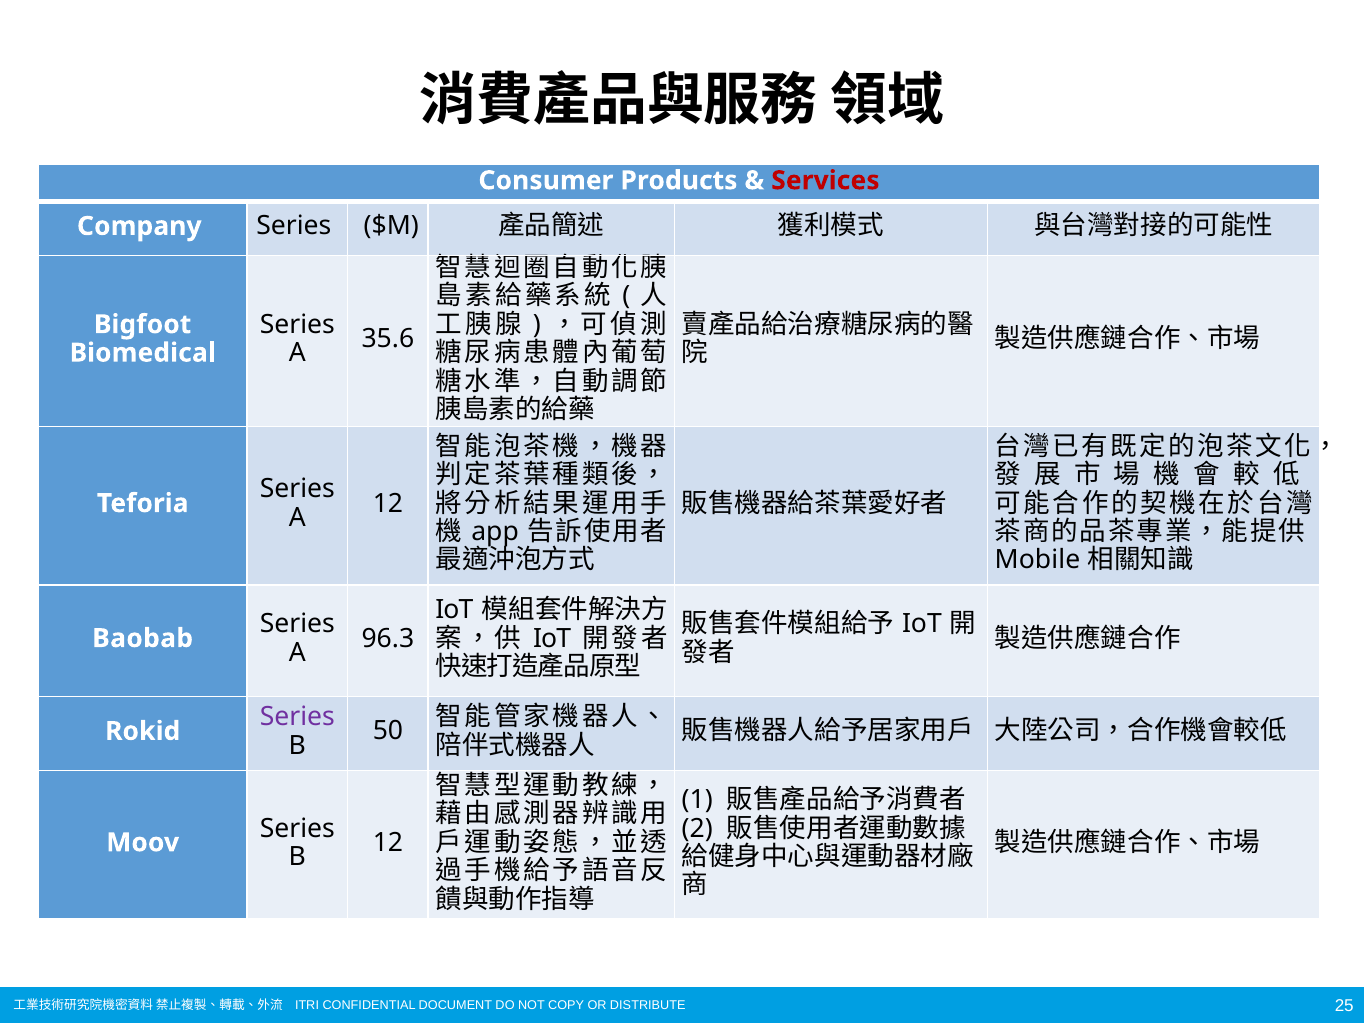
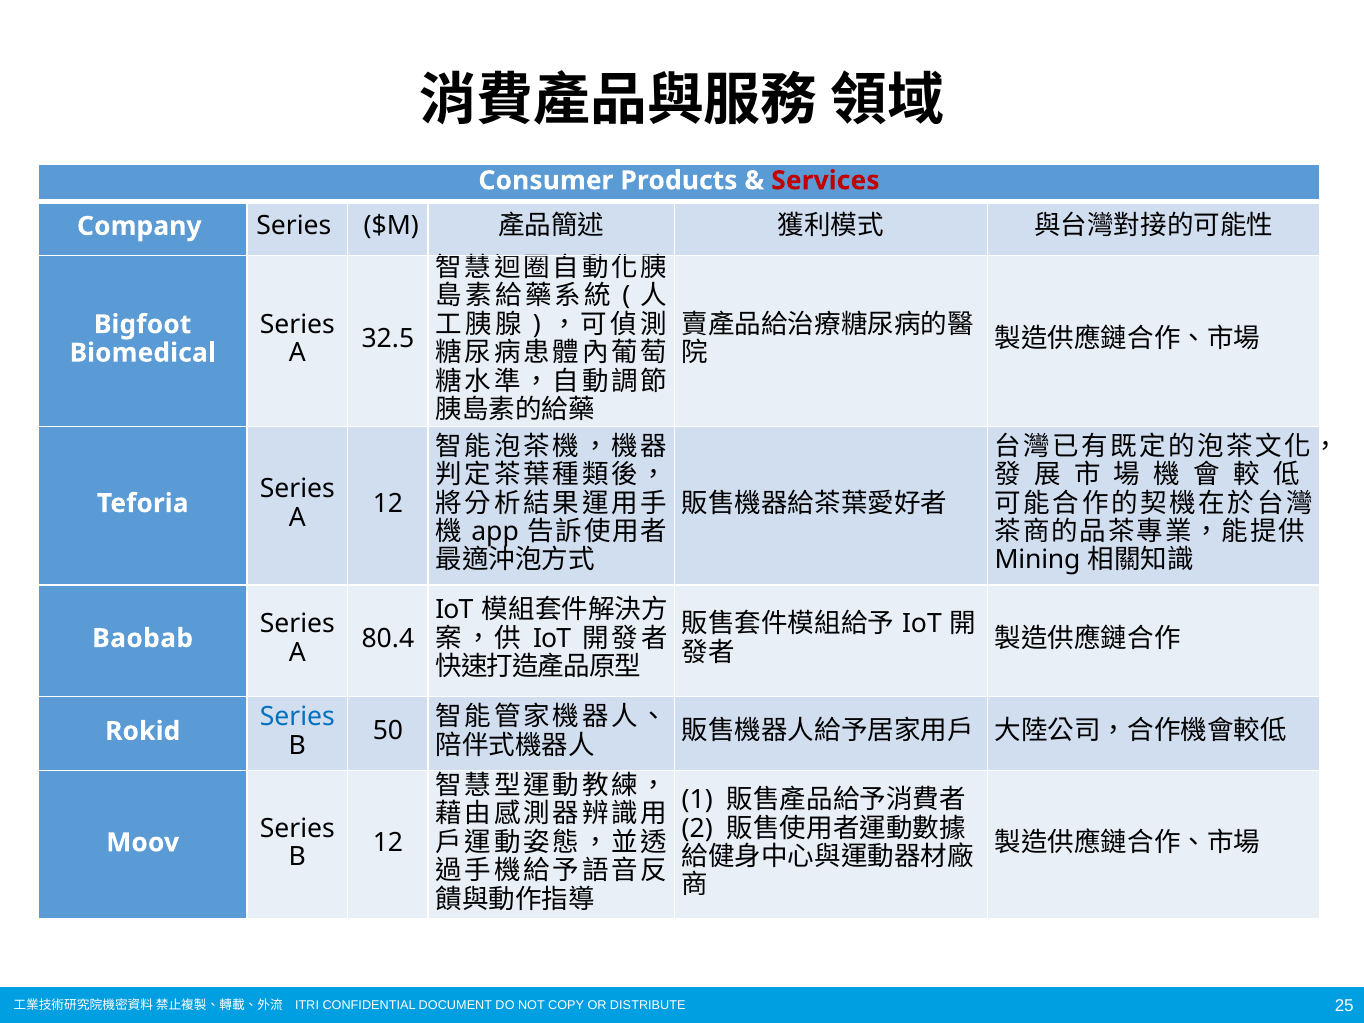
35.6: 35.6 -> 32.5 (388, 339)
Mobile: Mobile -> Mining (1038, 560)
96.3: 96.3 -> 80.4 (388, 638)
Series colour: purple -> blue (297, 717)
